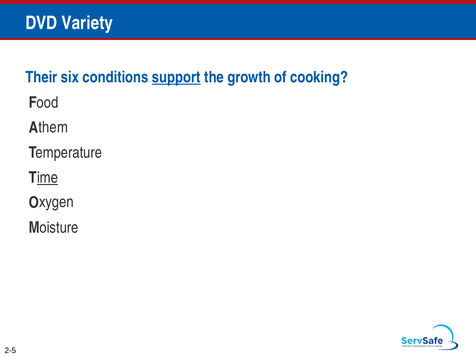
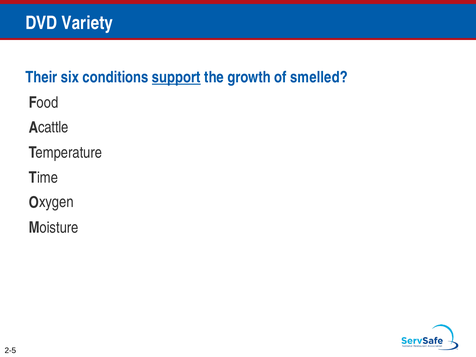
cooking: cooking -> smelled (319, 77)
them: them -> cattle (53, 127)
ime underline: present -> none (48, 178)
